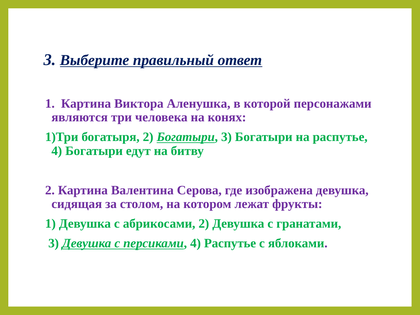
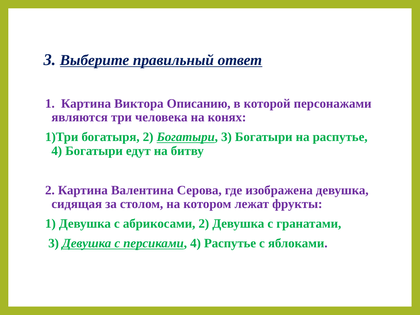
Аленушка: Аленушка -> Описанию (199, 103)
